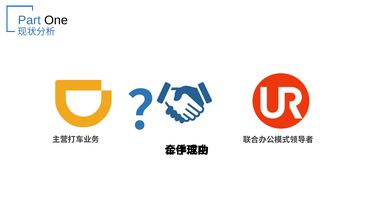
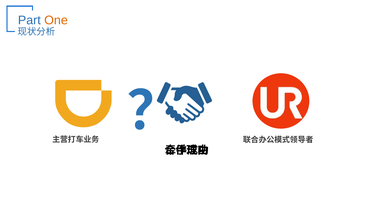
One colour: black -> orange (56, 20)
